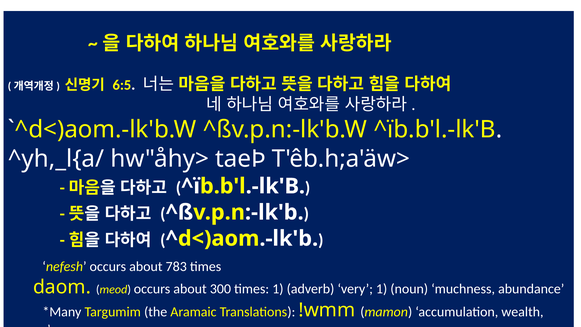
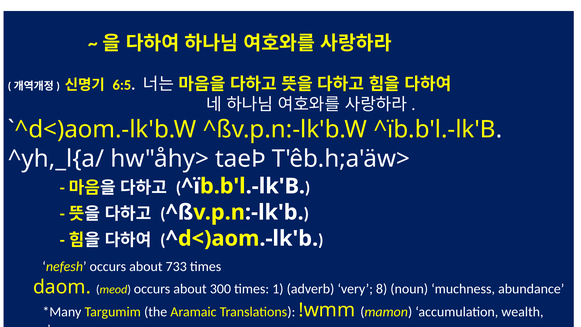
783: 783 -> 733 (176, 267)
very 1: 1 -> 8 (382, 289)
